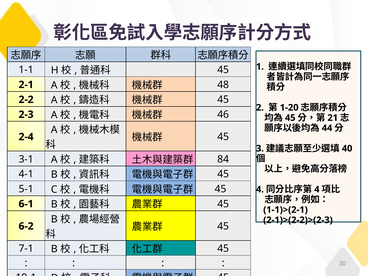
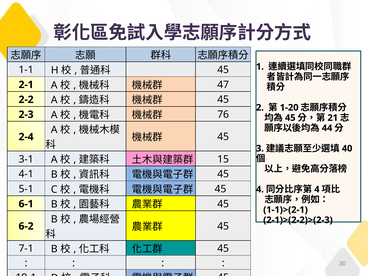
48: 48 -> 47 (223, 85)
46: 46 -> 76 (223, 115)
84: 84 -> 15 (223, 159)
